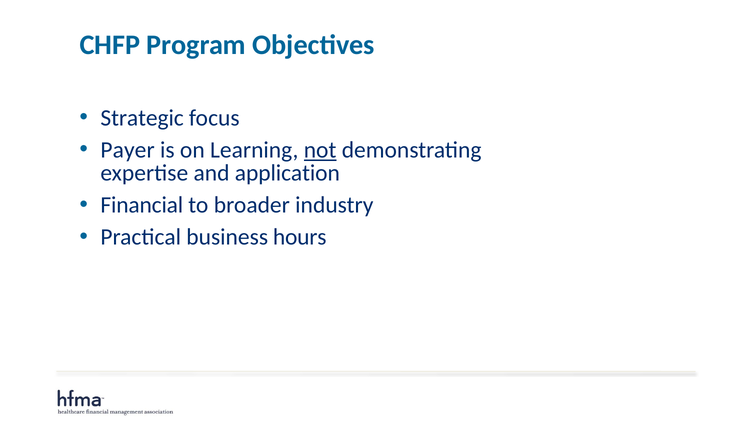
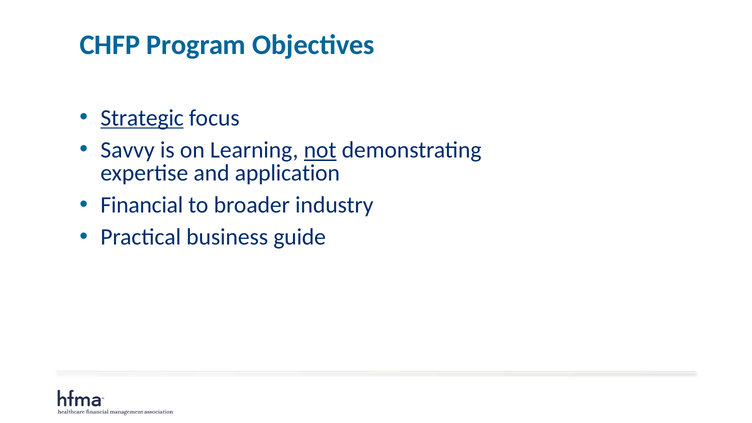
Strategic underline: none -> present (142, 118)
Payer: Payer -> Savvy (128, 150)
hours: hours -> guide (300, 237)
